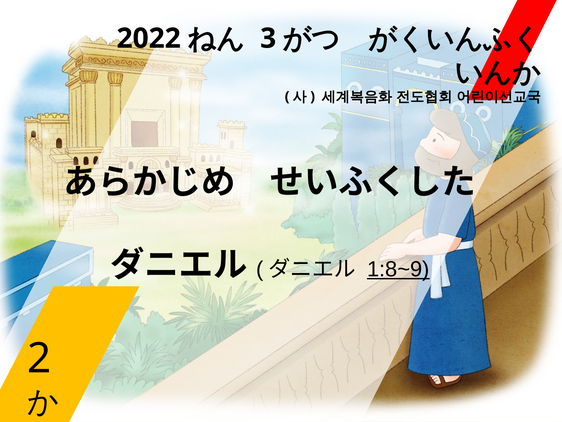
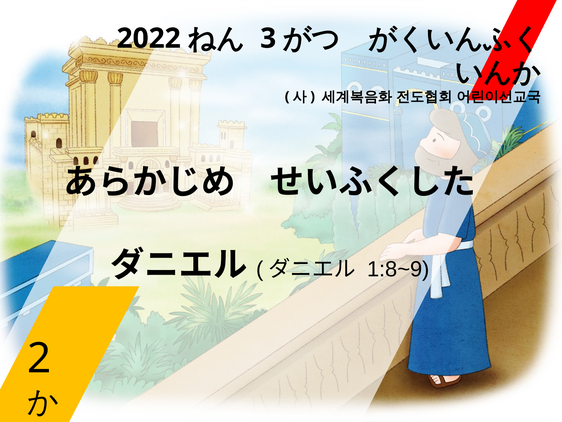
1:8~9 underline: present -> none (398, 269)
